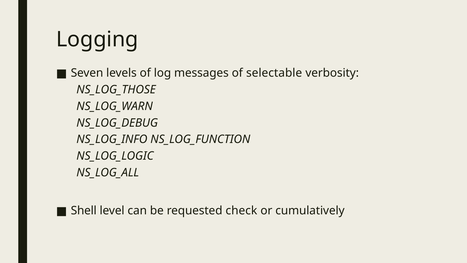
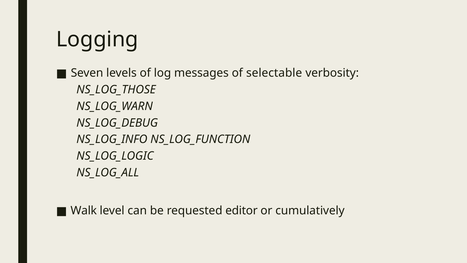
Shell: Shell -> Walk (84, 210)
check: check -> editor (242, 210)
